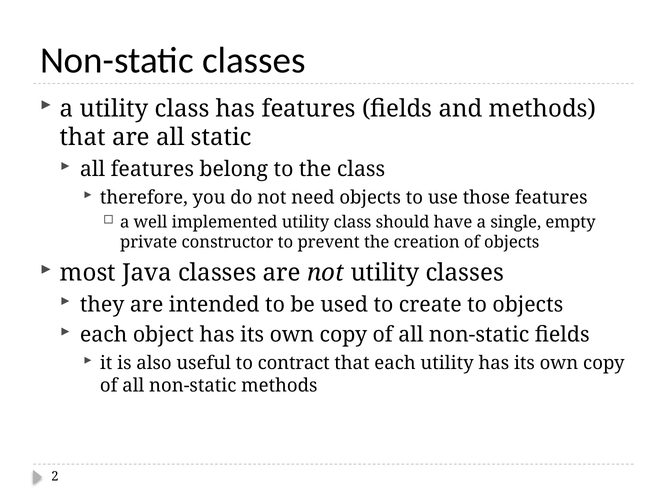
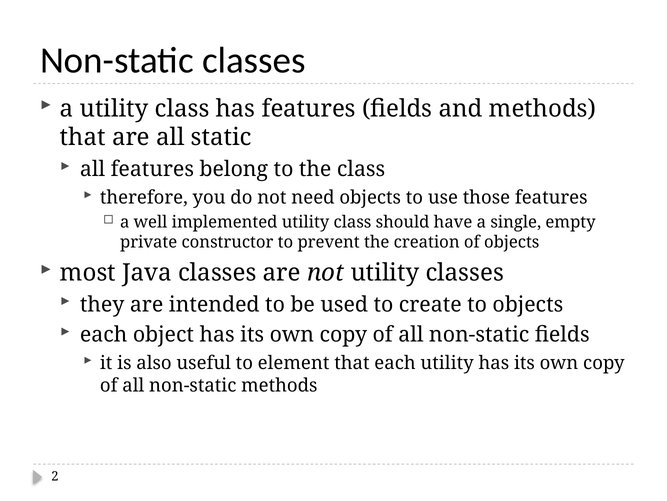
contract: contract -> element (294, 363)
